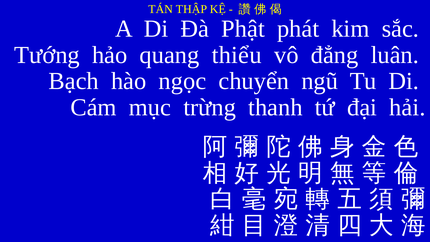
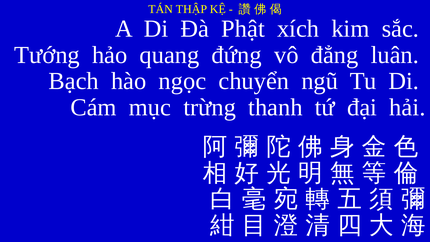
phát: phát -> xích (298, 29)
thiểu: thiểu -> đứng (237, 55)
